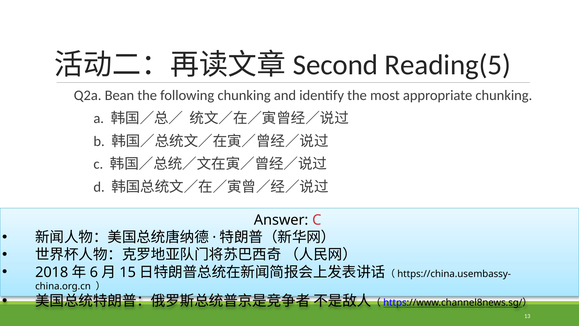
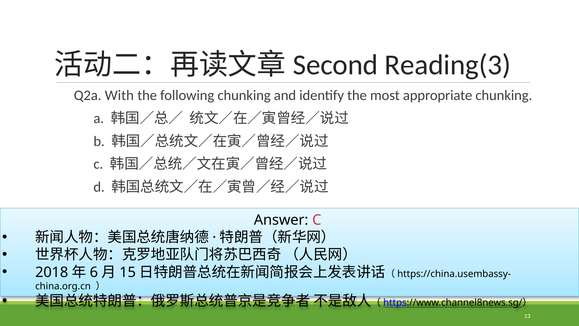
Reading(5: Reading(5 -> Reading(3 (448, 65)
Bean: Bean -> With (119, 95)
